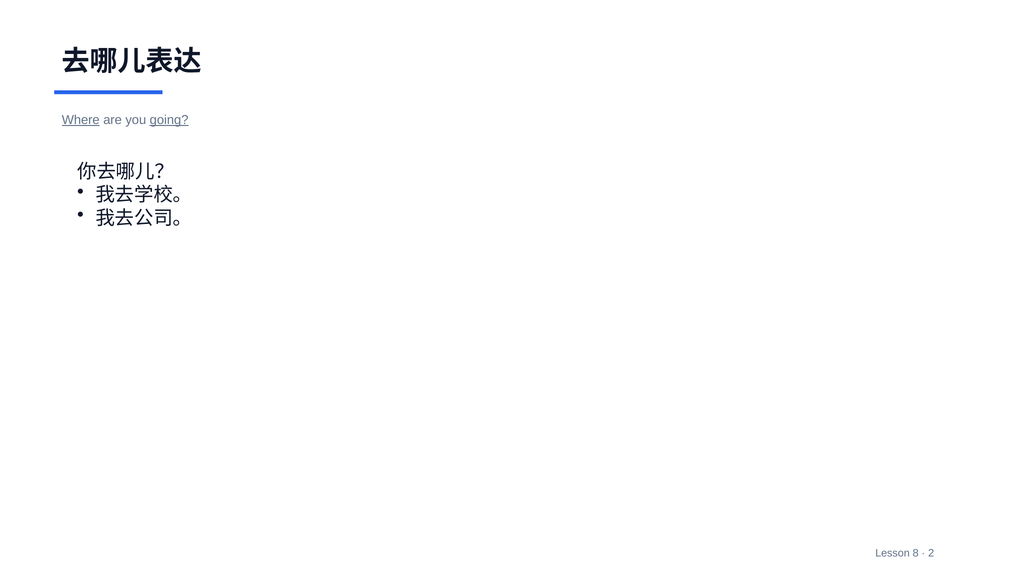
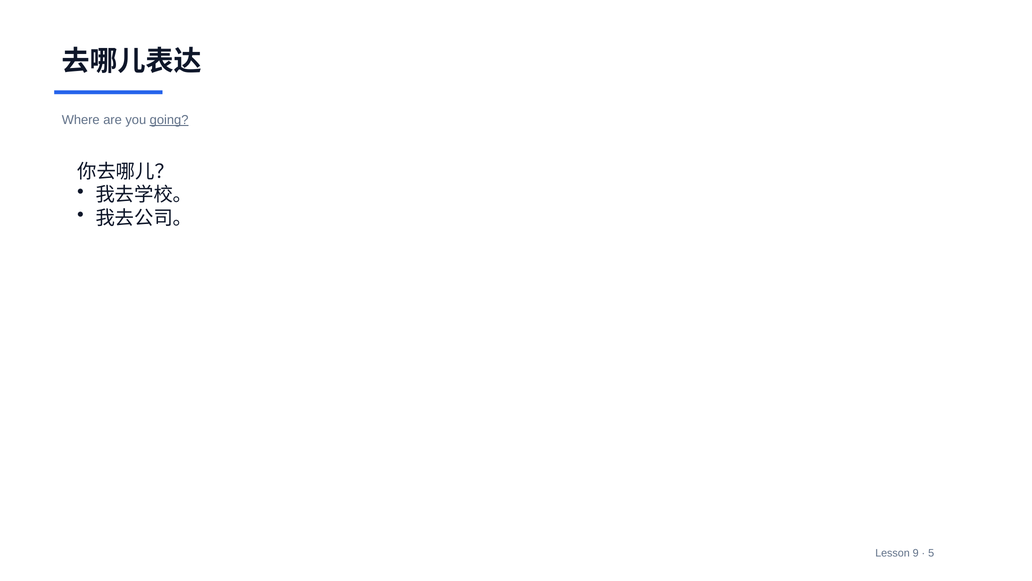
Where underline: present -> none (81, 120)
8: 8 -> 9 (916, 553)
2: 2 -> 5 (931, 553)
